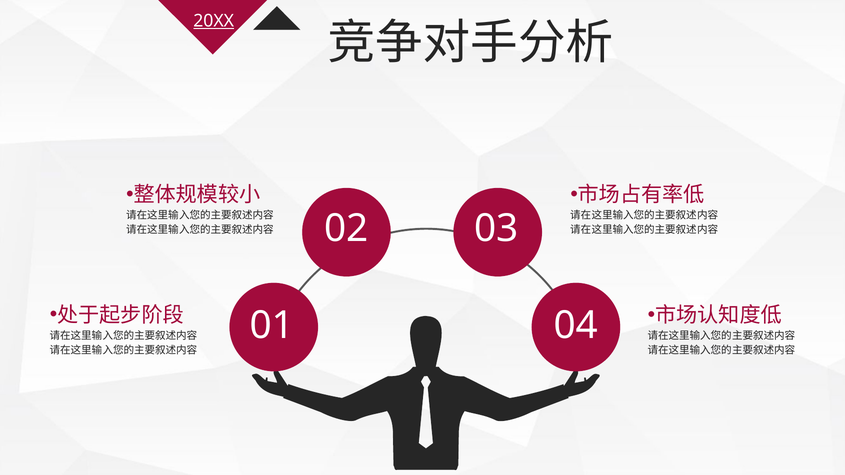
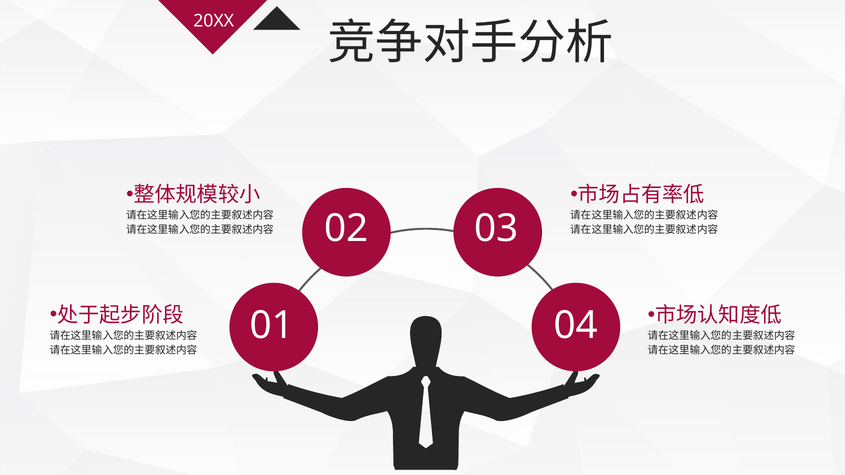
20XX underline: present -> none (214, 21)
